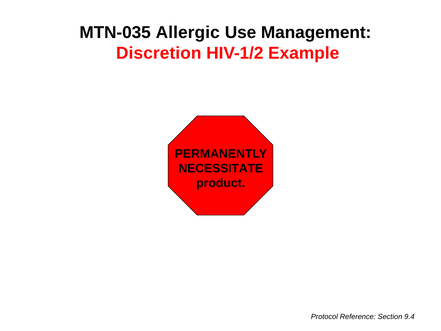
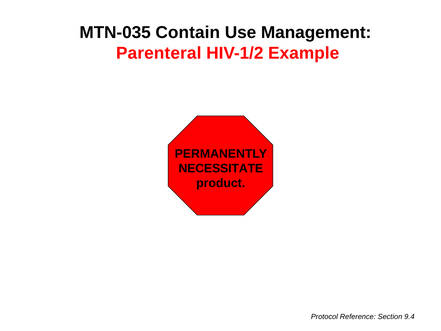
Allergic: Allergic -> Contain (188, 33)
Discretion: Discretion -> Parenteral (159, 53)
